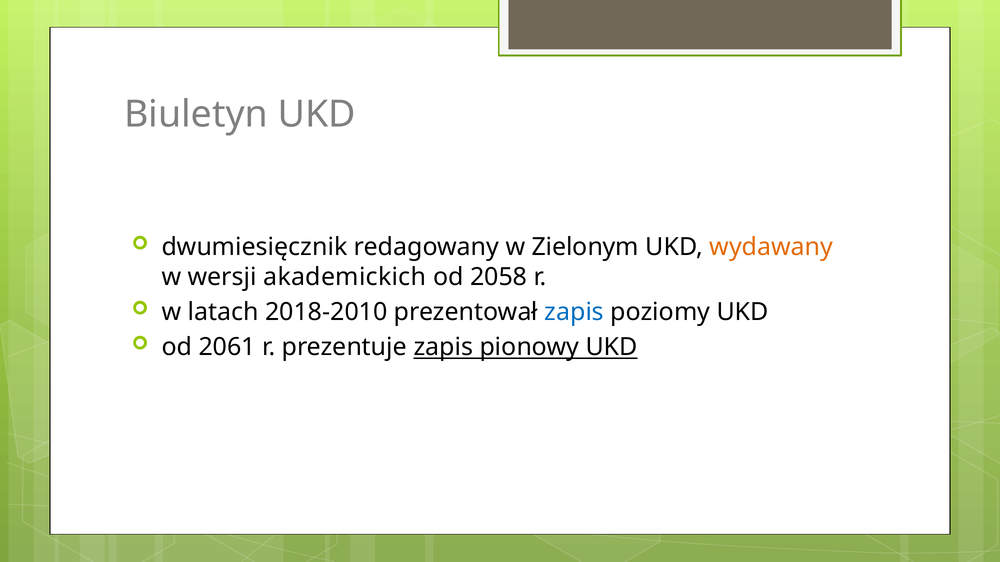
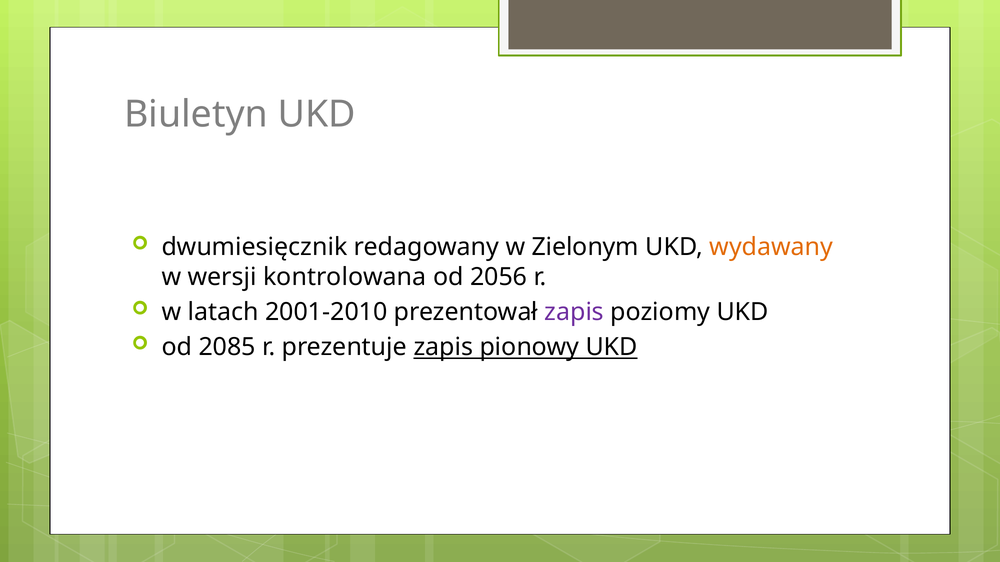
akademickich: akademickich -> kontrolowana (345, 277)
2058: 2058 -> 2056 (499, 277)
2018-2010: 2018-2010 -> 2001-2010 (326, 312)
zapis colour: blue -> purple (574, 312)
2061: 2061 -> 2085 (227, 347)
